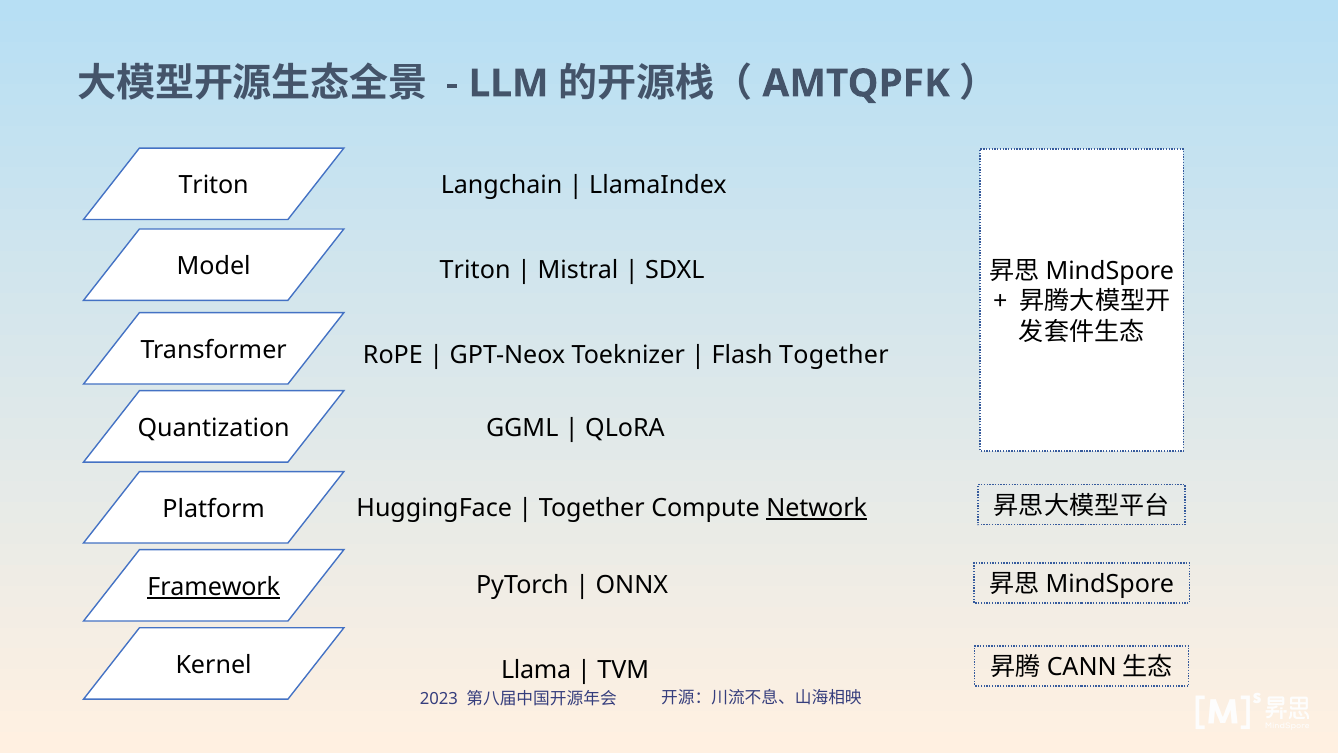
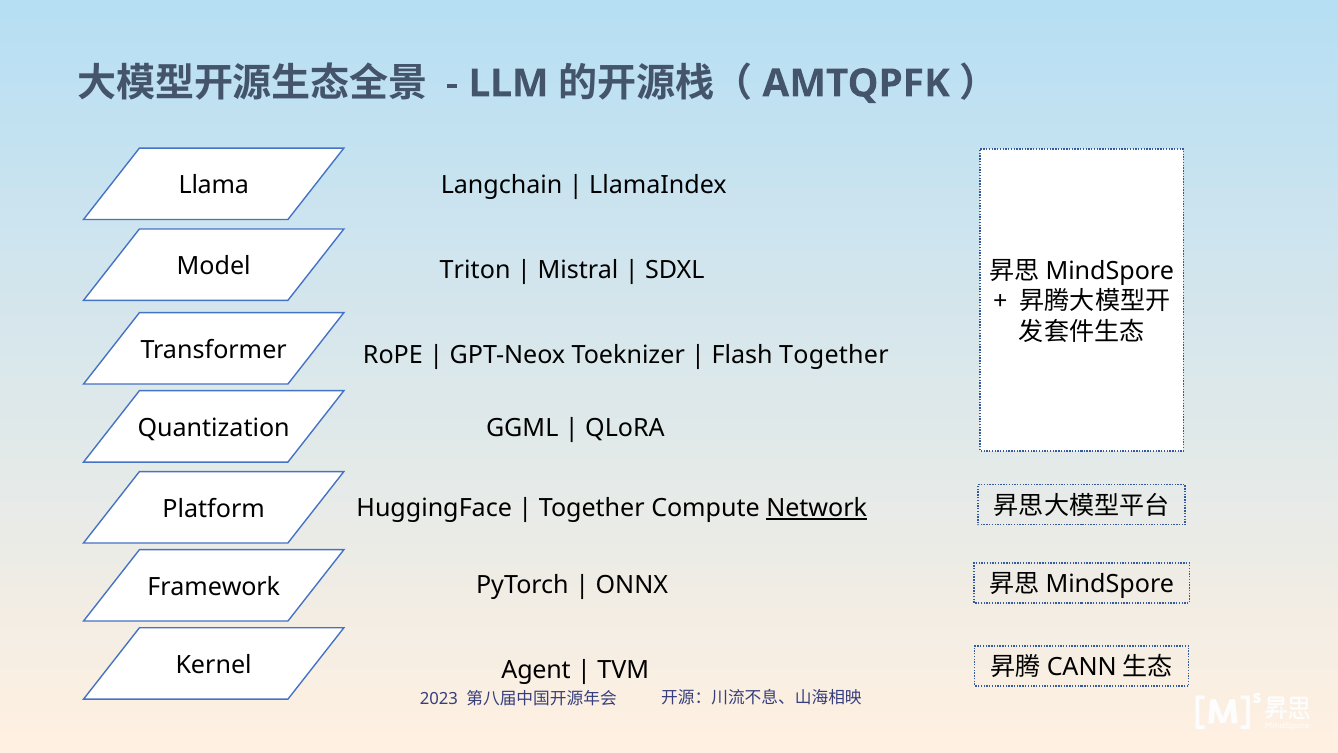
Triton: Triton -> Llama (214, 185)
Framework underline: present -> none (214, 587)
Llama: Llama -> Agent (536, 670)
